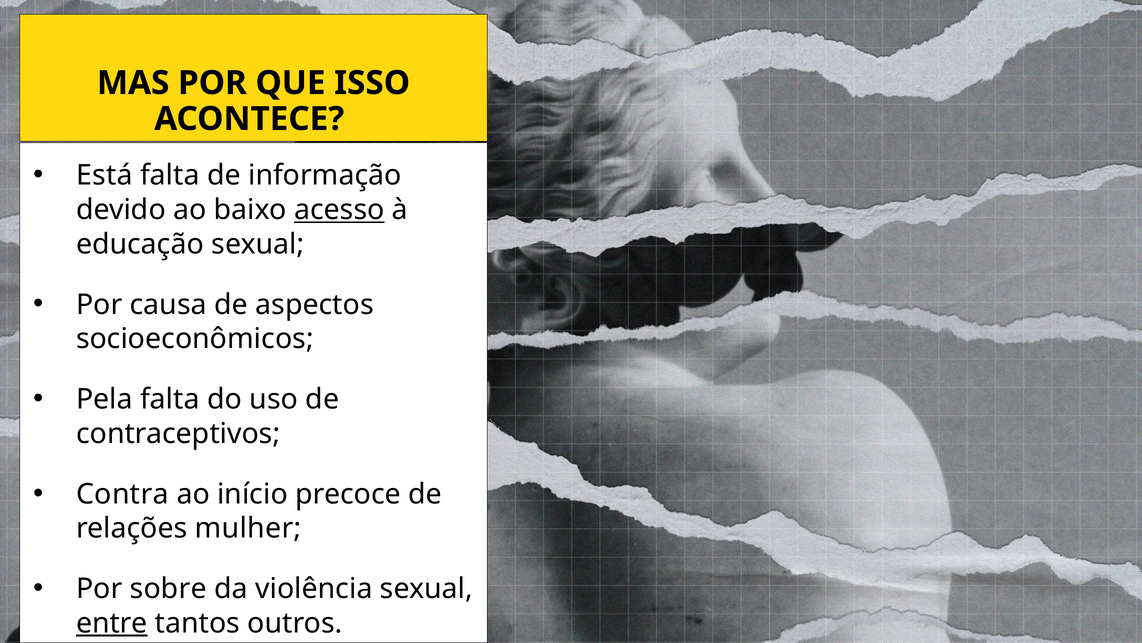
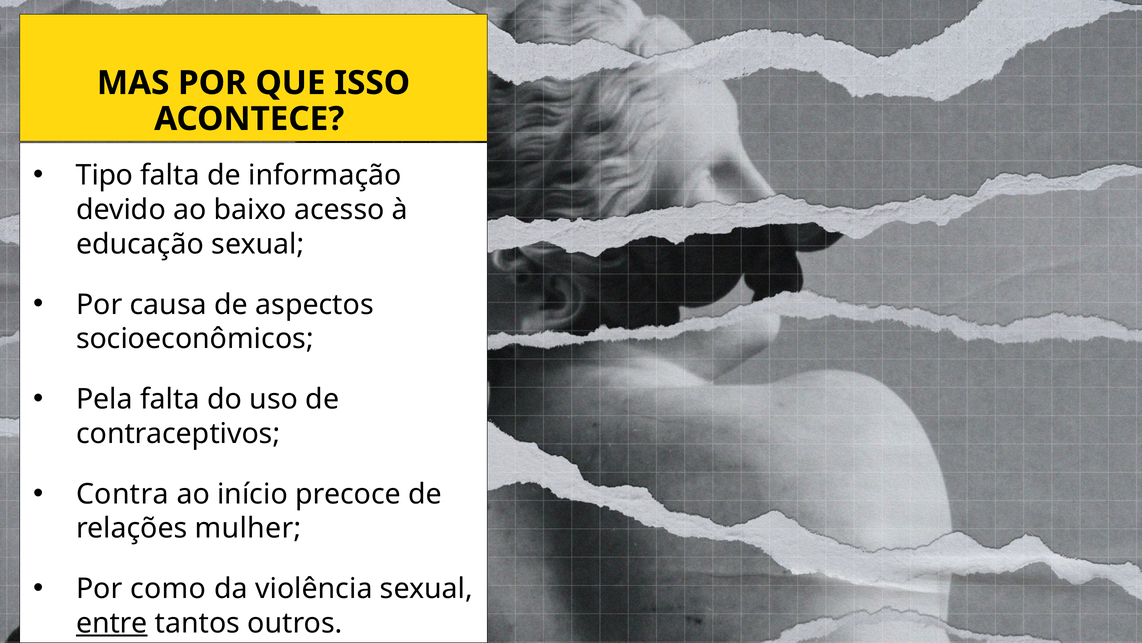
Está: Está -> Tipo (105, 175)
acesso underline: present -> none (339, 210)
sobre: sobre -> como (168, 588)
